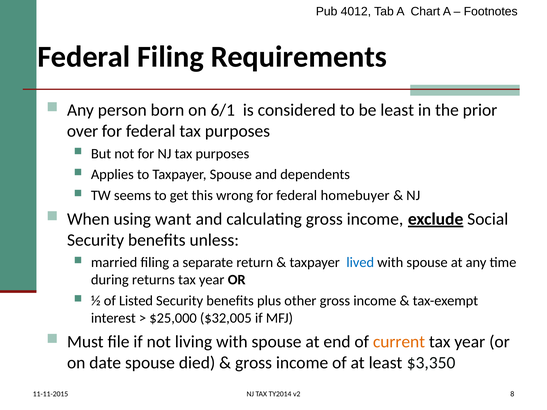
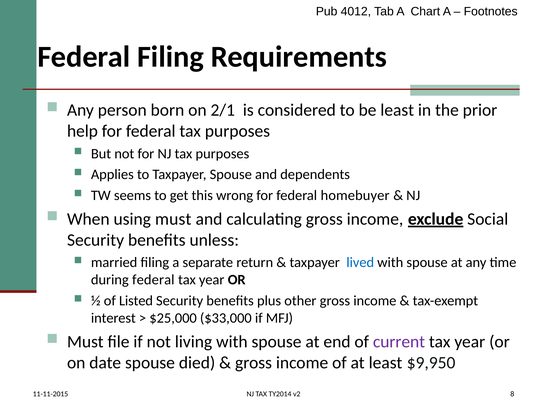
6/1: 6/1 -> 2/1 (223, 110)
over: over -> help (82, 131)
using want: want -> must (173, 219)
during returns: returns -> federal (153, 280)
$32,005: $32,005 -> $33,000 (226, 318)
current colour: orange -> purple (399, 342)
$3,350: $3,350 -> $9,950 (431, 363)
